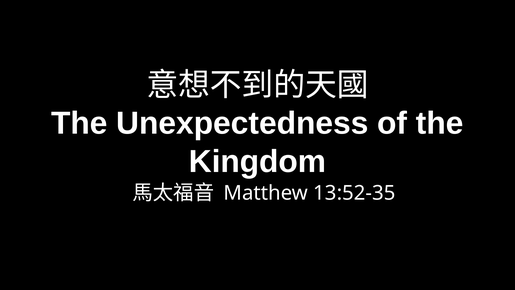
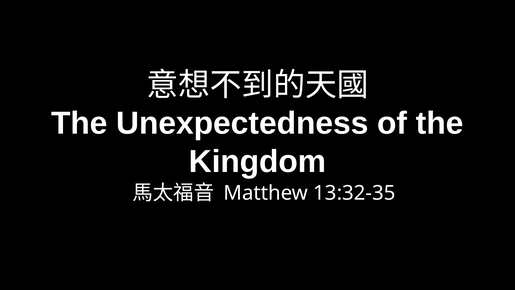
13:52-35: 13:52-35 -> 13:32-35 (354, 193)
